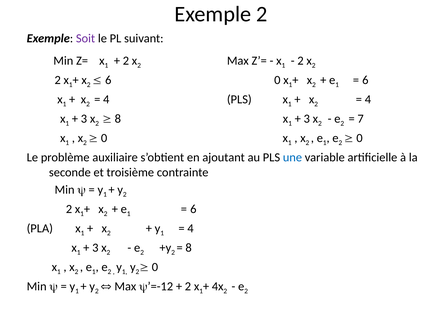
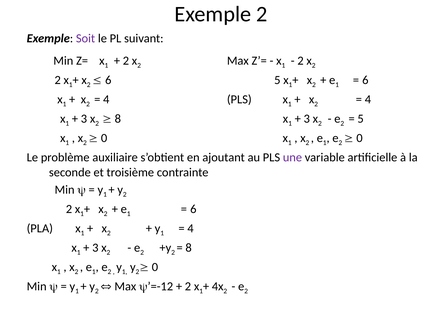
6 0: 0 -> 5 (277, 80)
7: 7 -> 5 (361, 119)
une colour: blue -> purple (292, 157)
